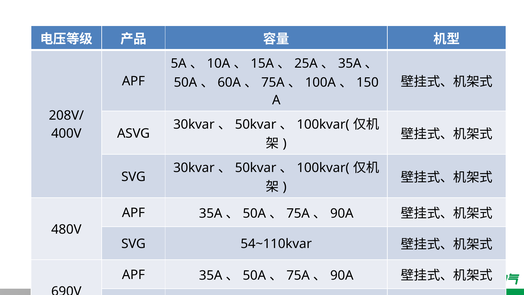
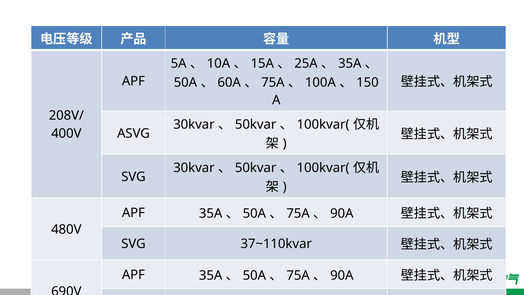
54~110kvar: 54~110kvar -> 37~110kvar (276, 244)
